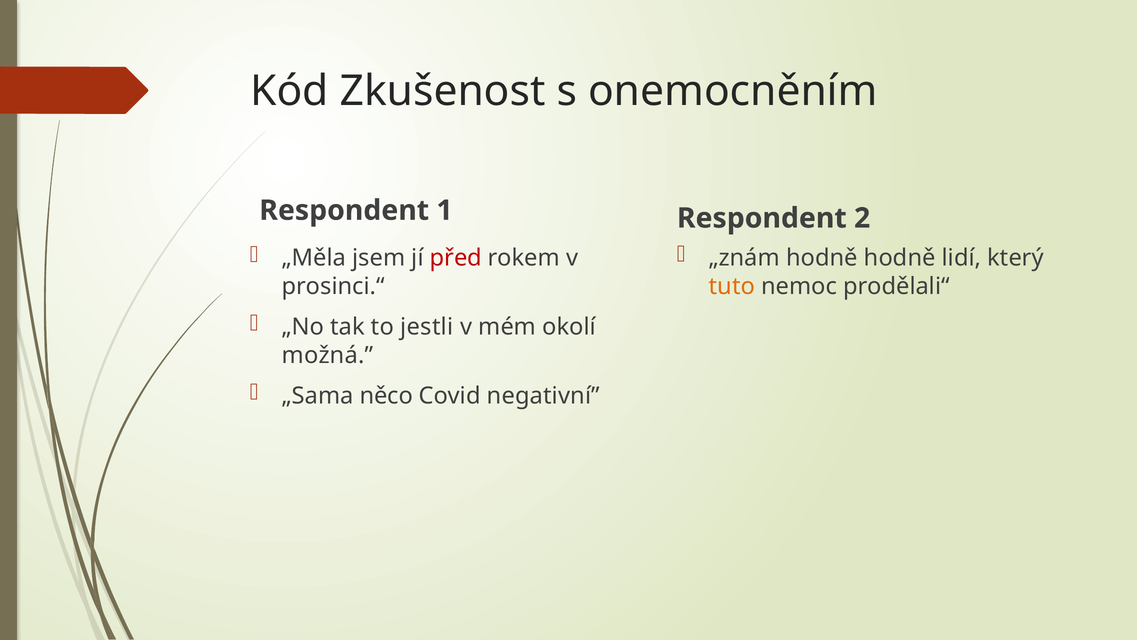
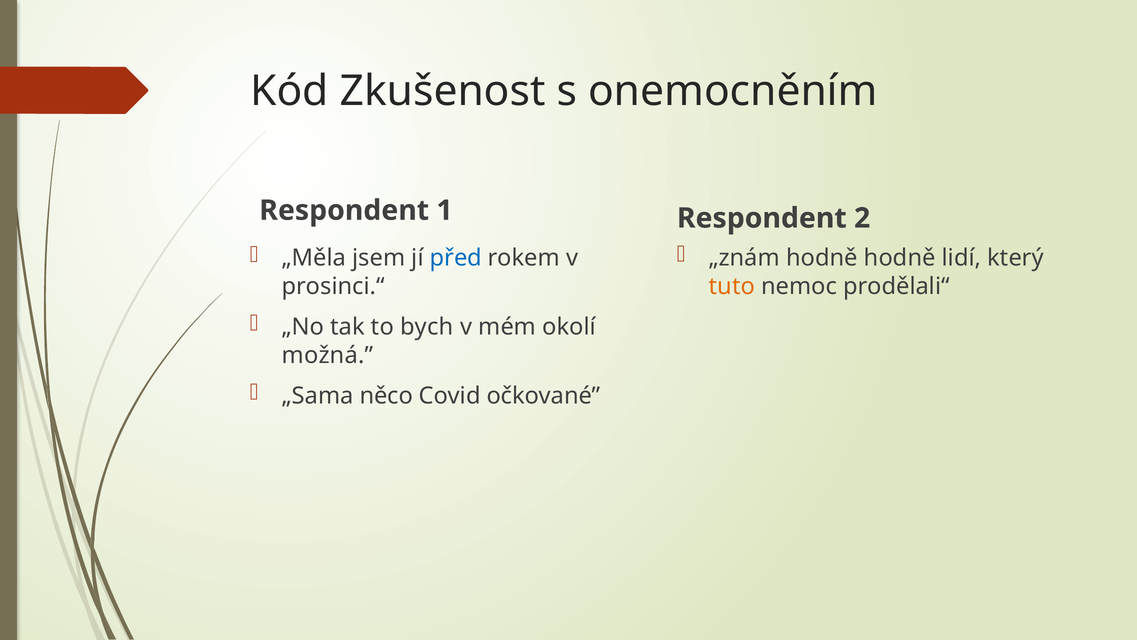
před colour: red -> blue (456, 258)
jestli: jestli -> bych (427, 327)
negativní: negativní -> očkované (544, 395)
